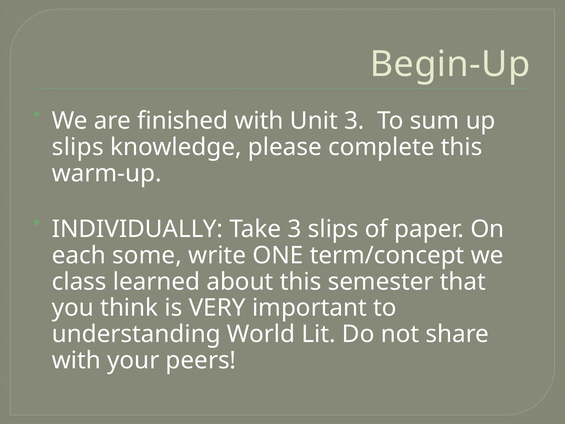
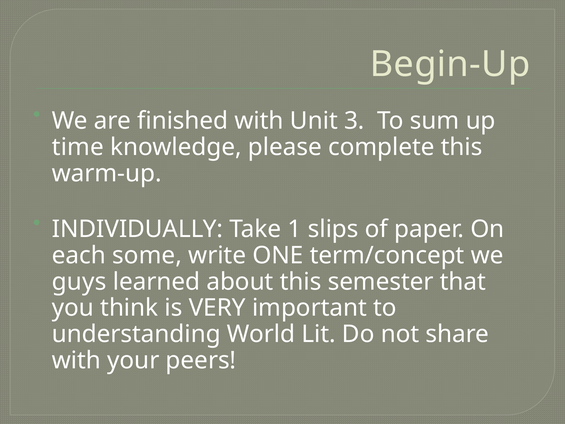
slips: slips -> time (78, 147)
Take 3: 3 -> 1 (295, 229)
class: class -> guys (79, 281)
